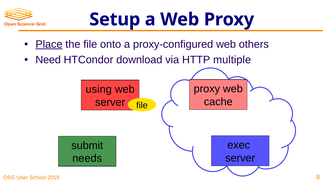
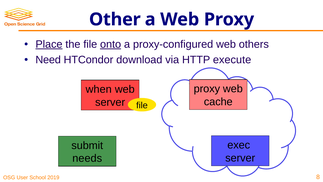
Setup: Setup -> Other (115, 19)
onto underline: none -> present (111, 44)
multiple: multiple -> execute (232, 60)
using: using -> when (99, 89)
